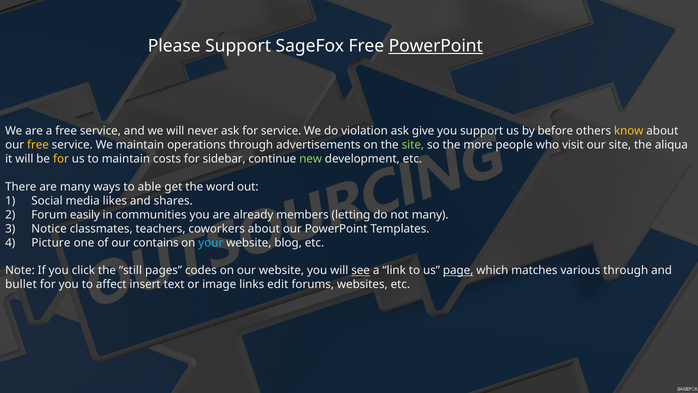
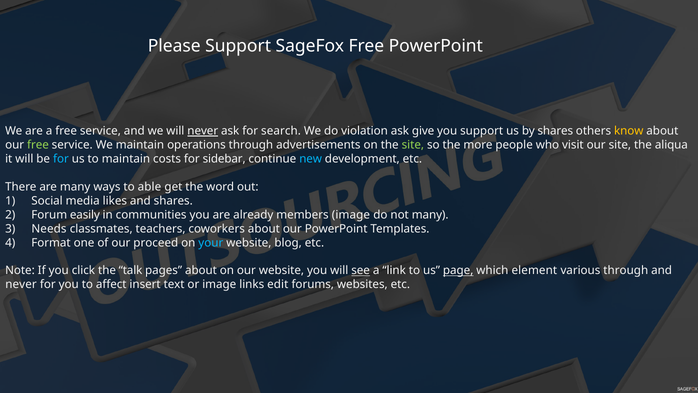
PowerPoint underline: present -> none (436, 46)
never underline: none -> present (203, 131)
for service: service -> search (281, 131)
by before: before -> shares (555, 131)
free colour: yellow -> light green (38, 145)
for colour: yellow -> light blue (61, 159)
new colour: light green -> light blue (311, 159)
members letting: letting -> image (351, 215)
Notice: Notice -> Needs (49, 229)
Picture: Picture -> Format (51, 242)
contains: contains -> proceed (156, 242)
still: still -> talk (131, 270)
pages codes: codes -> about (201, 270)
matches: matches -> element (534, 270)
bullet: bullet -> never (21, 284)
